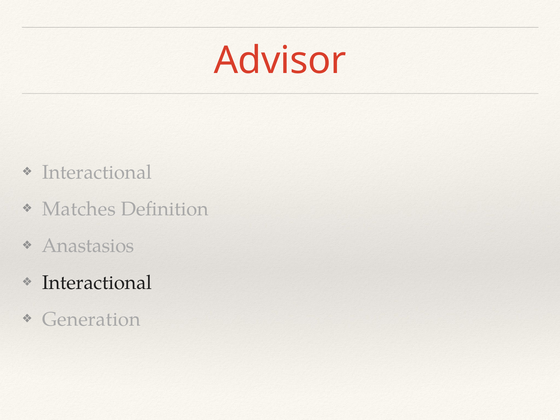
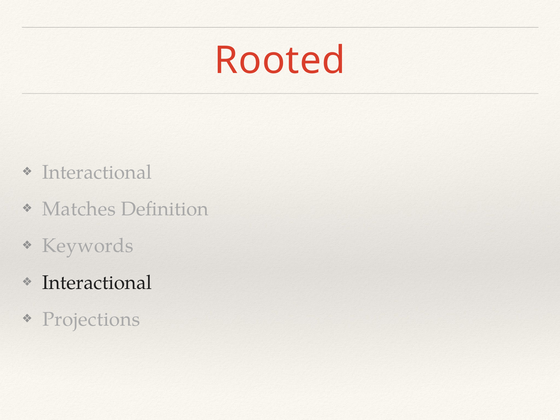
Advisor: Advisor -> Rooted (280, 60)
Anastasios: Anastasios -> Keywords (88, 246)
Generation: Generation -> Projections (91, 319)
